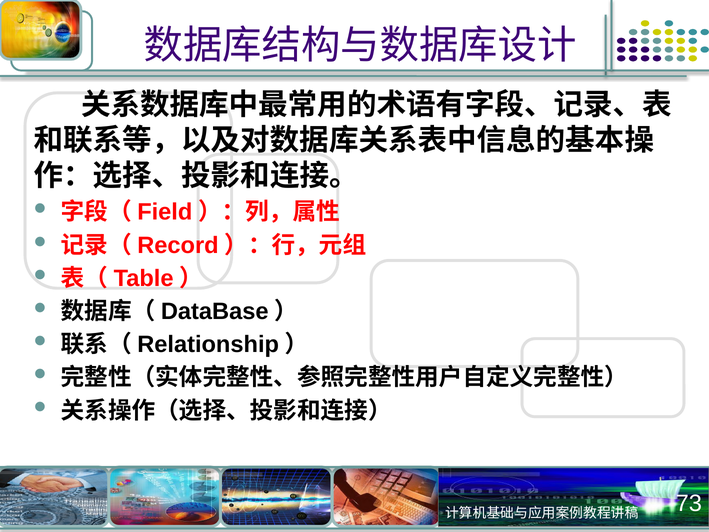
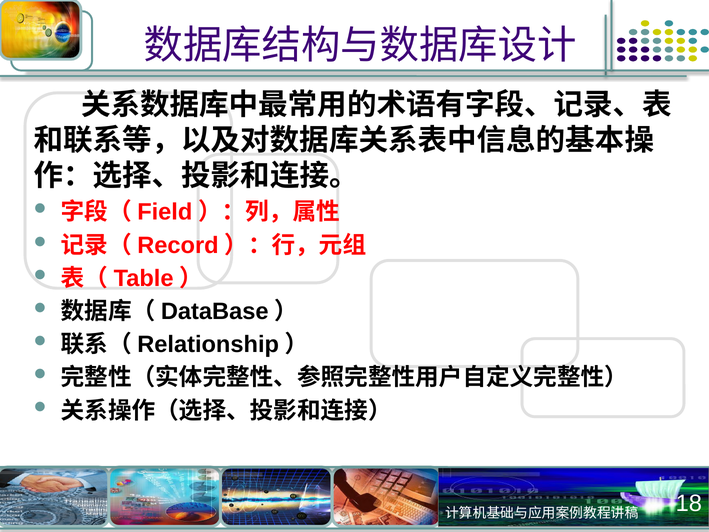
73: 73 -> 18 (689, 503)
